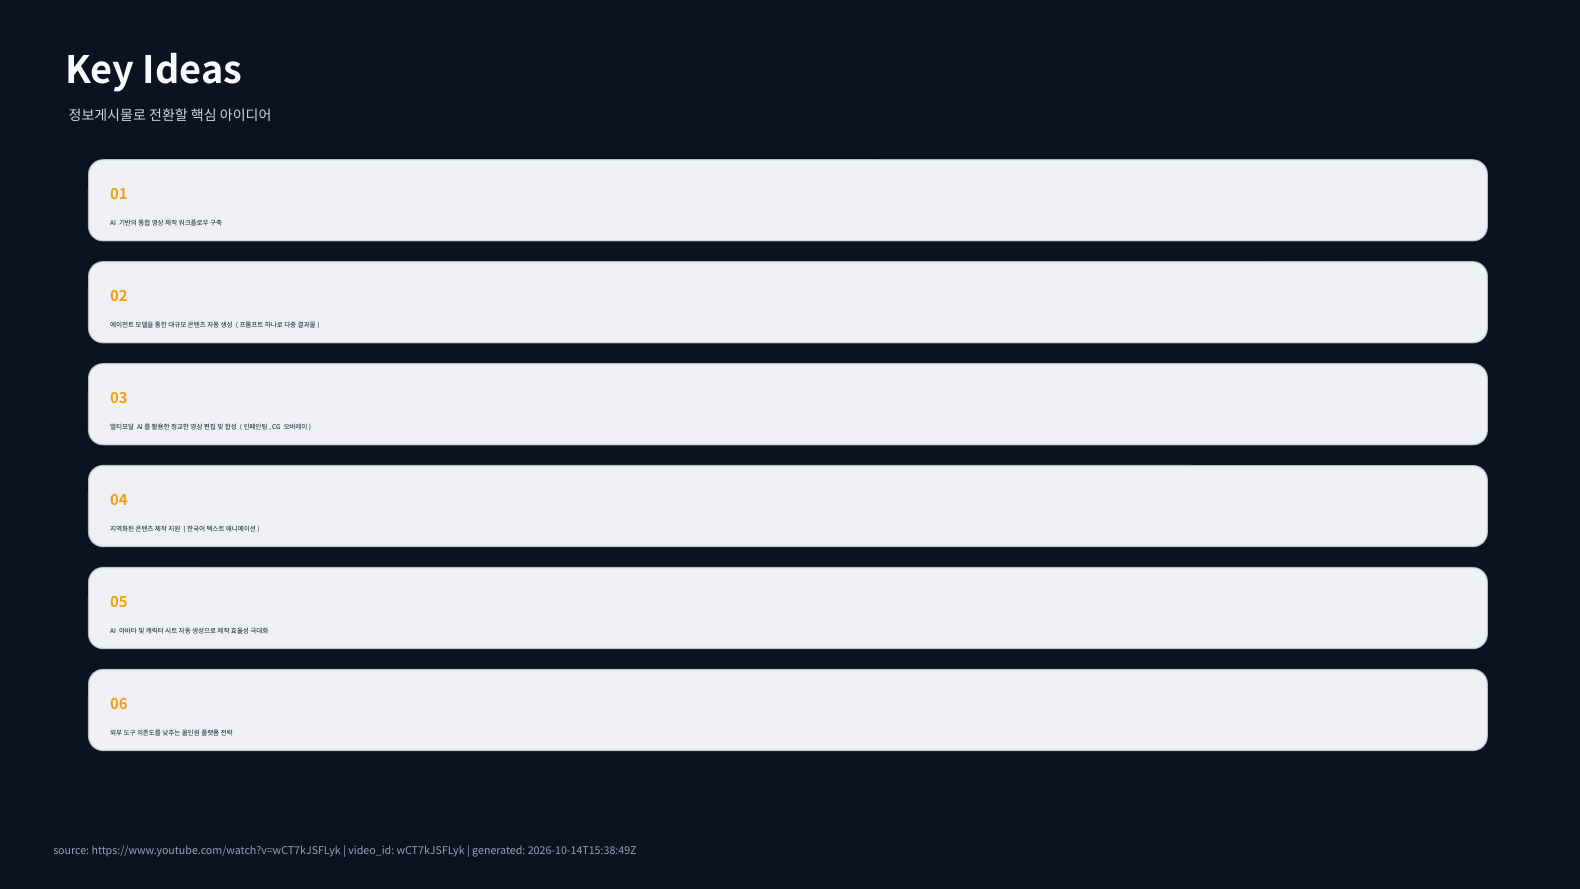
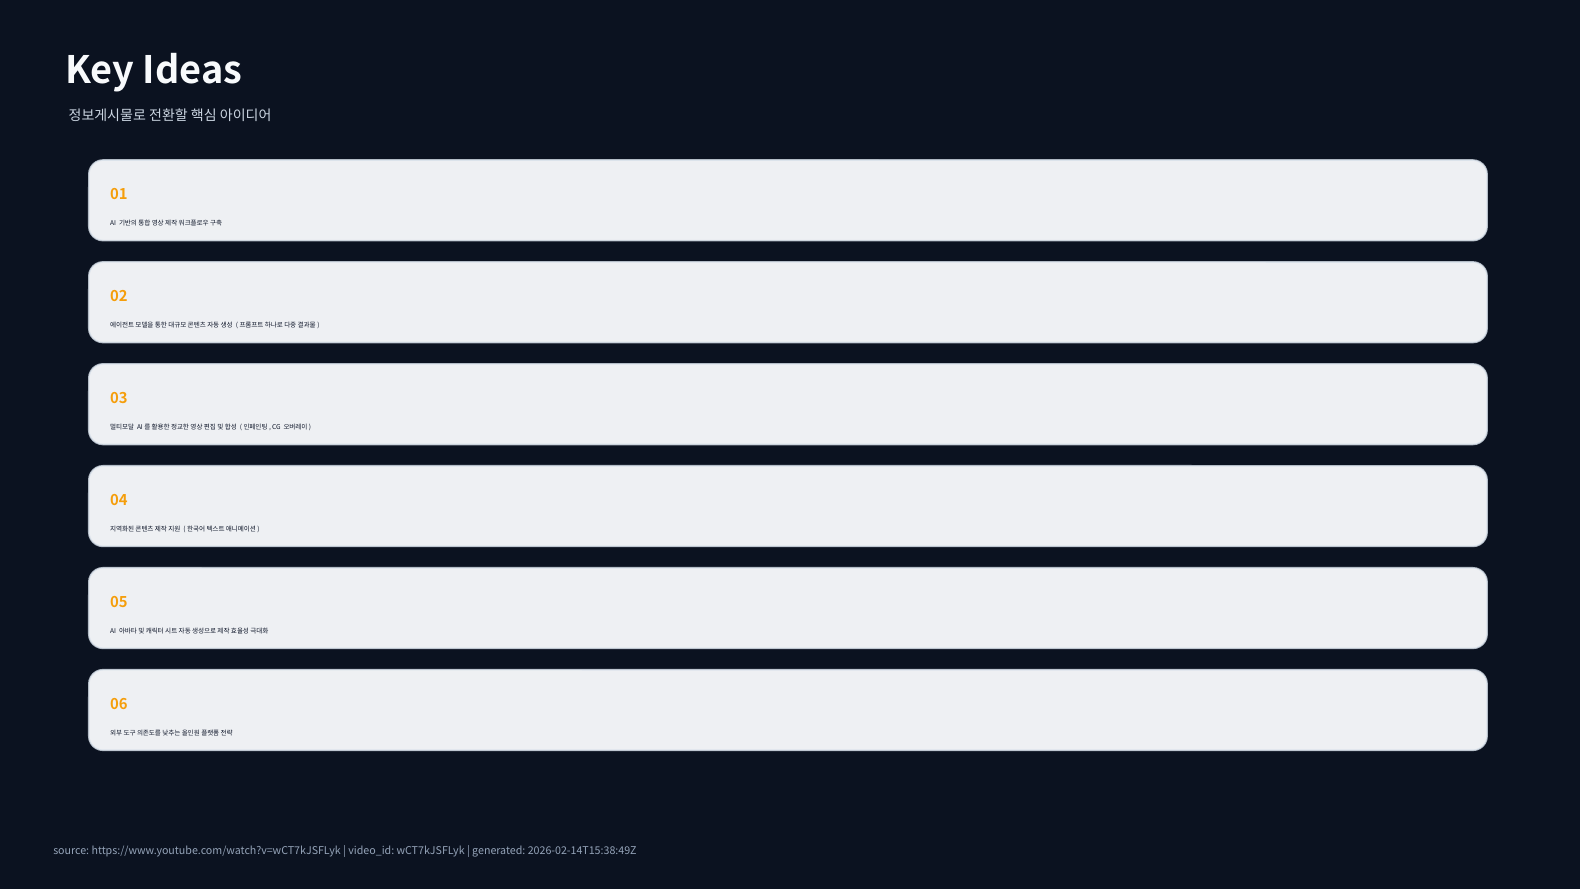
2026-10-14T15:38:49Z: 2026-10-14T15:38:49Z -> 2026-02-14T15:38:49Z (582, 851)
